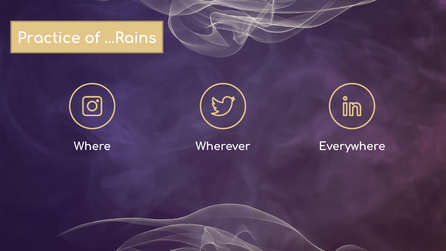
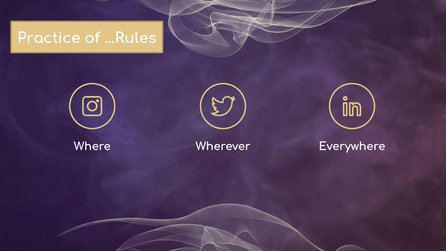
…Rains: …Rains -> …Rules (130, 38)
